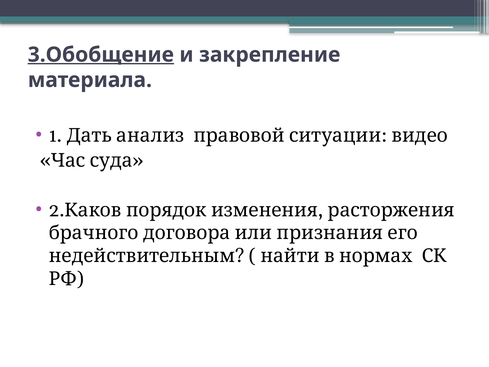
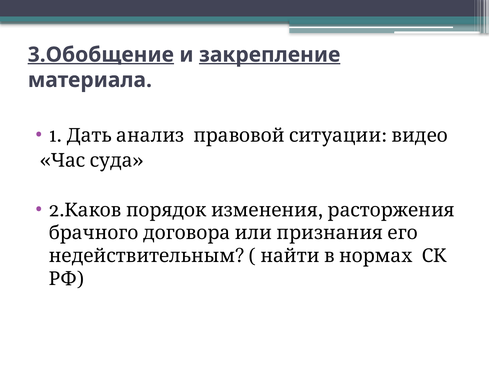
закрепление underline: none -> present (270, 55)
